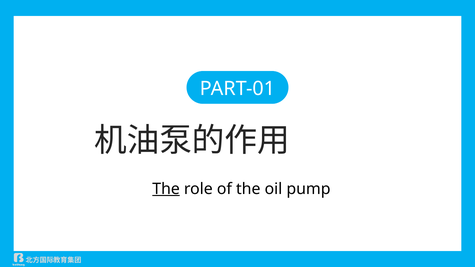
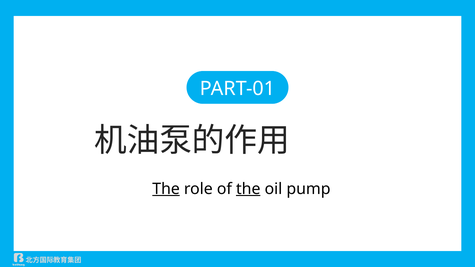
the underline: none -> present (248, 189)
